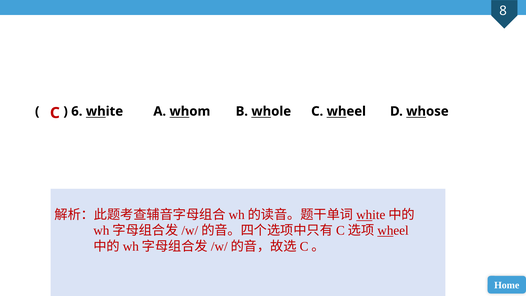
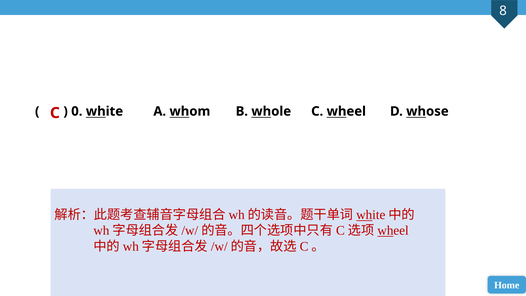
6: 6 -> 0 (77, 111)
